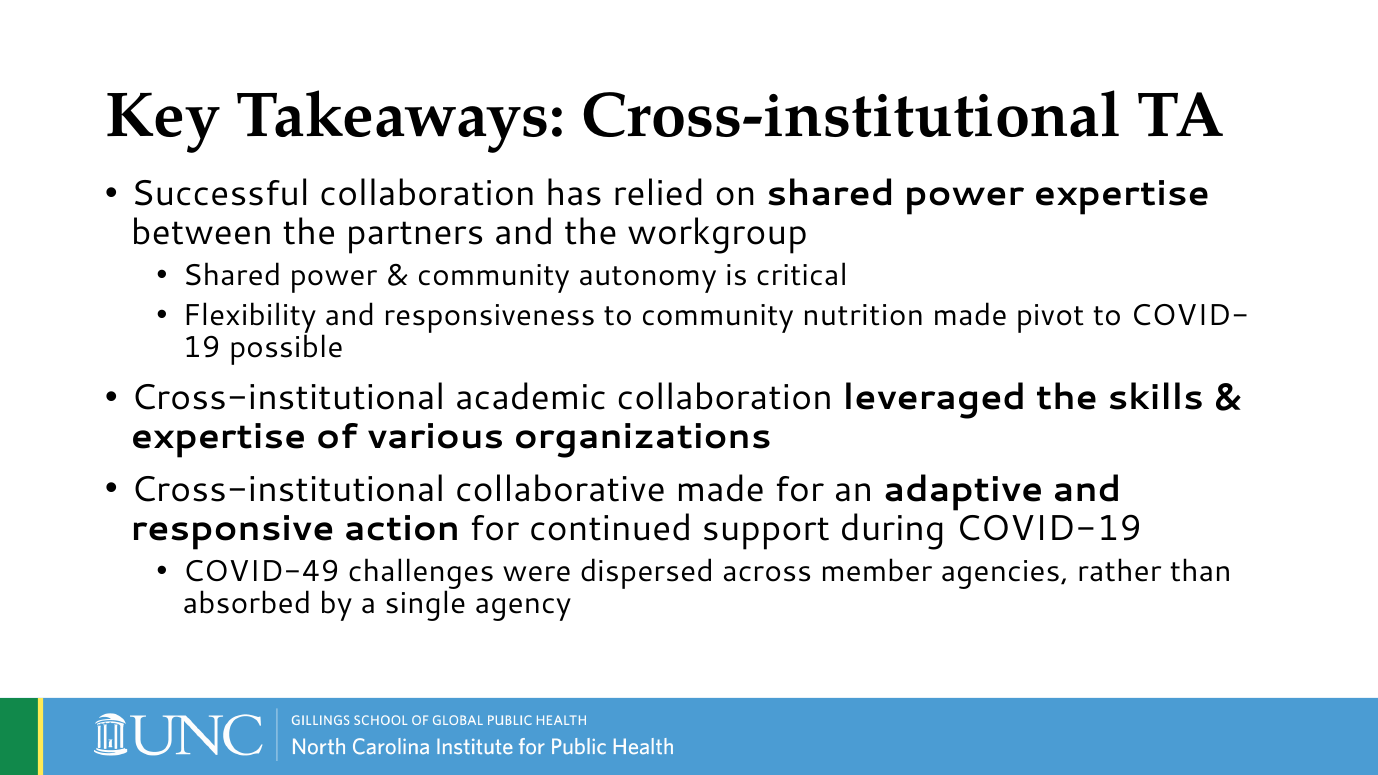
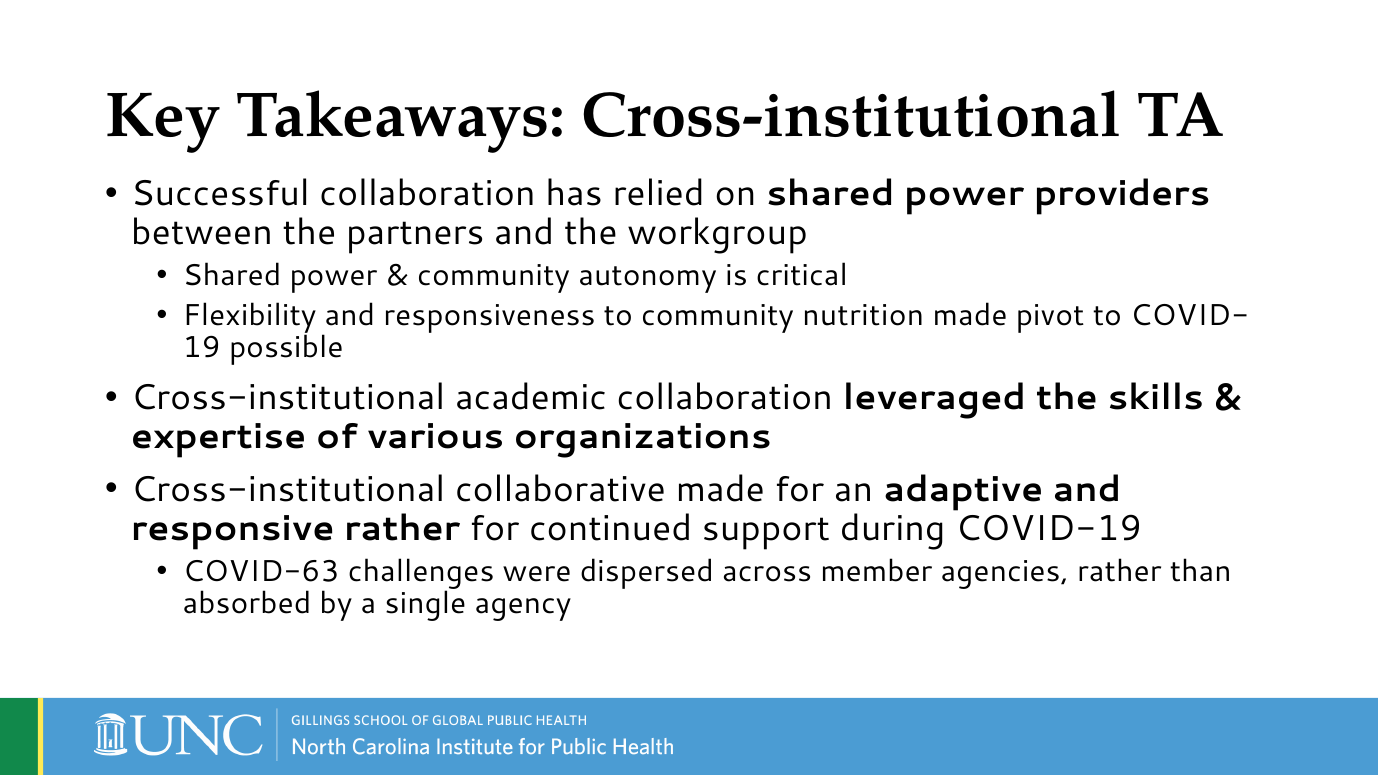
power expertise: expertise -> providers (1122, 194)
responsive action: action -> rather (402, 528)
COVID-49: COVID-49 -> COVID-63 (261, 571)
